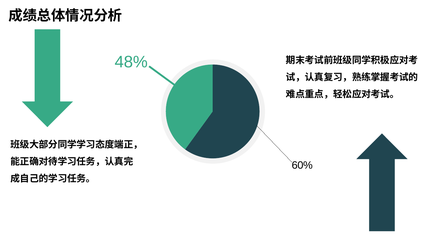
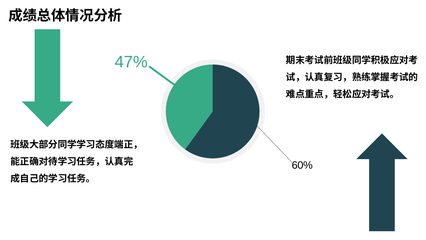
48%: 48% -> 47% (131, 62)
